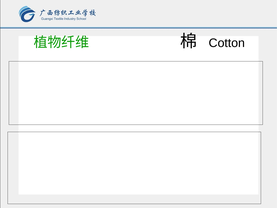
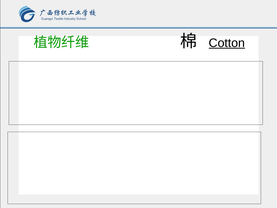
Cotton underline: none -> present (227, 43)
